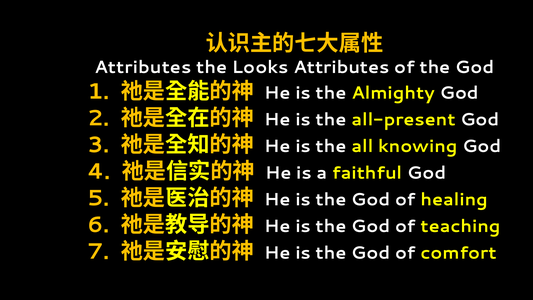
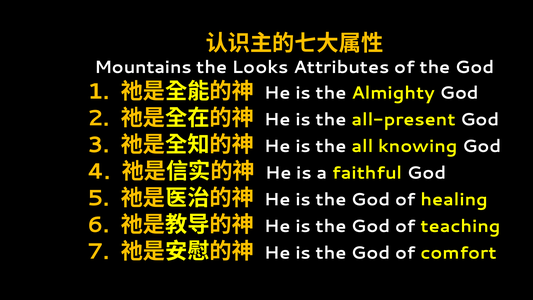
Attributes: Attributes -> Mountains (143, 67)
